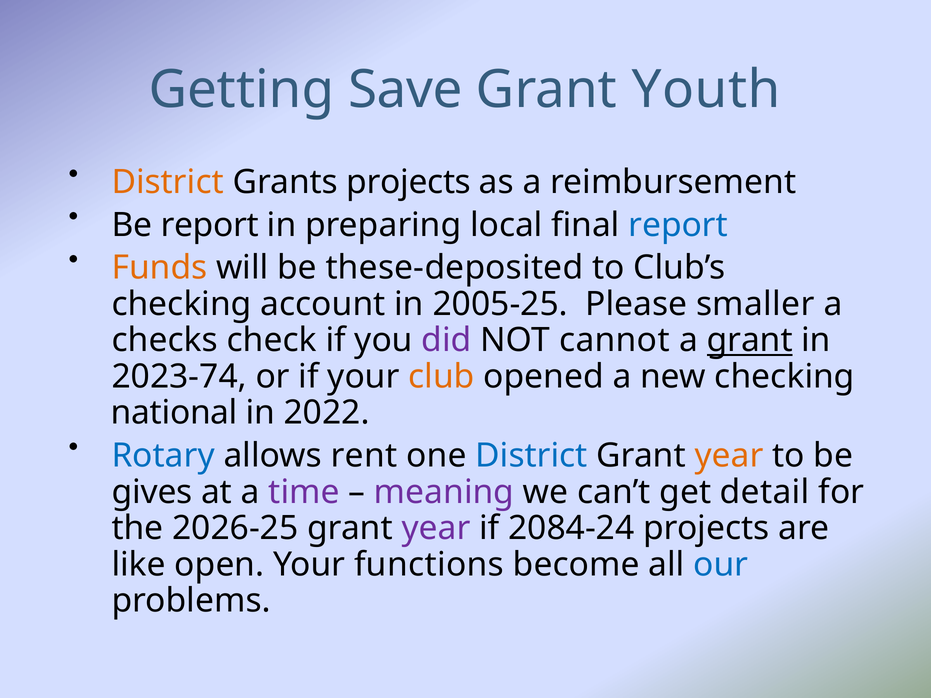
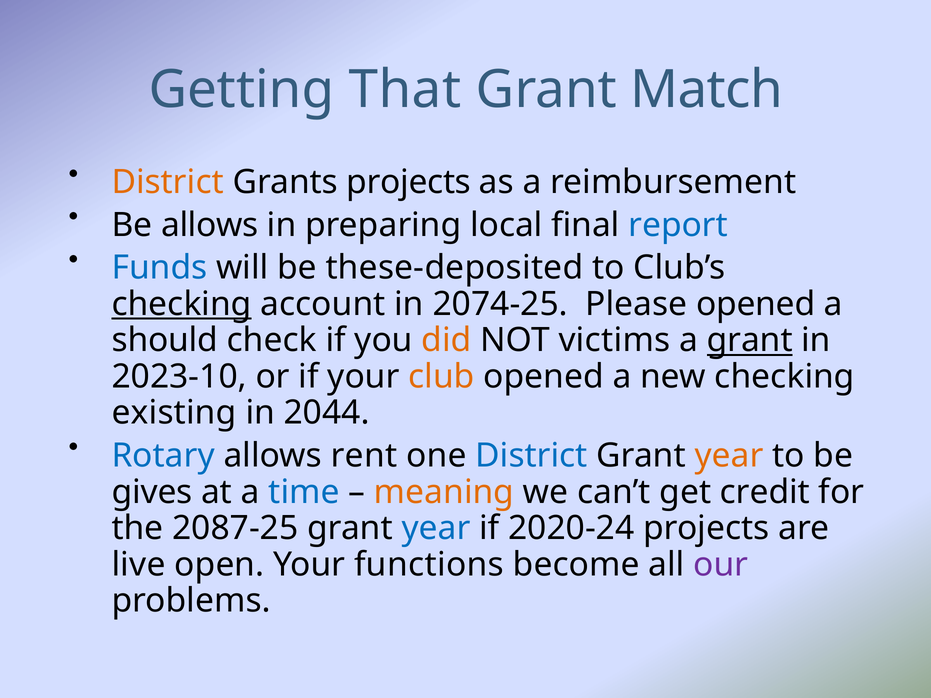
Save: Save -> That (405, 90)
Youth: Youth -> Match (707, 90)
Be report: report -> allows (210, 225)
Funds colour: orange -> blue (159, 268)
checking underline: none -> present (182, 304)
2005-25: 2005-25 -> 2074-25 (500, 304)
Please smaller: smaller -> opened (756, 304)
checks: checks -> should (165, 340)
did colour: purple -> orange (446, 340)
cannot: cannot -> victims (614, 340)
2023-74: 2023-74 -> 2023-10 (179, 377)
national: national -> existing (174, 413)
2022: 2022 -> 2044 (327, 413)
time colour: purple -> blue (304, 492)
meaning colour: purple -> orange (444, 492)
detail: detail -> credit (765, 492)
2026-25: 2026-25 -> 2087-25 (235, 528)
year colour: purple -> blue (436, 528)
2084-24: 2084-24 -> 2020-24 (571, 528)
like: like -> live (139, 565)
our colour: blue -> purple (721, 565)
